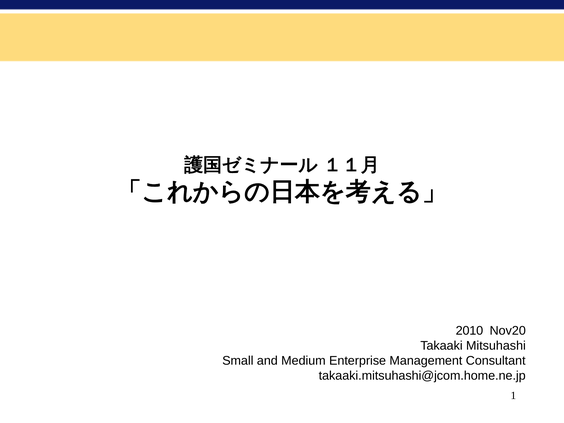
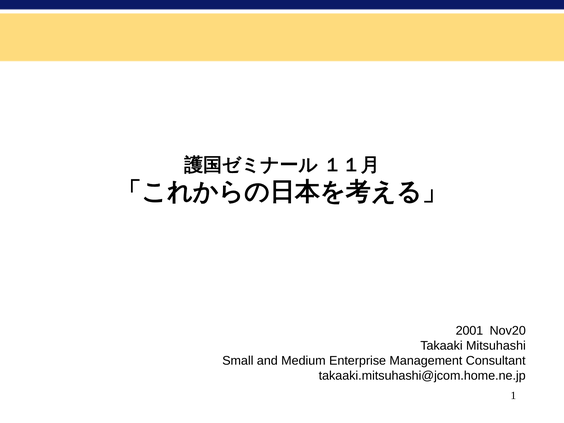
2010: 2010 -> 2001 (469, 331)
